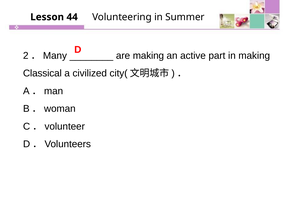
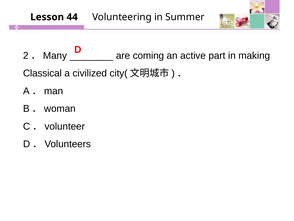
are making: making -> coming (148, 56)
